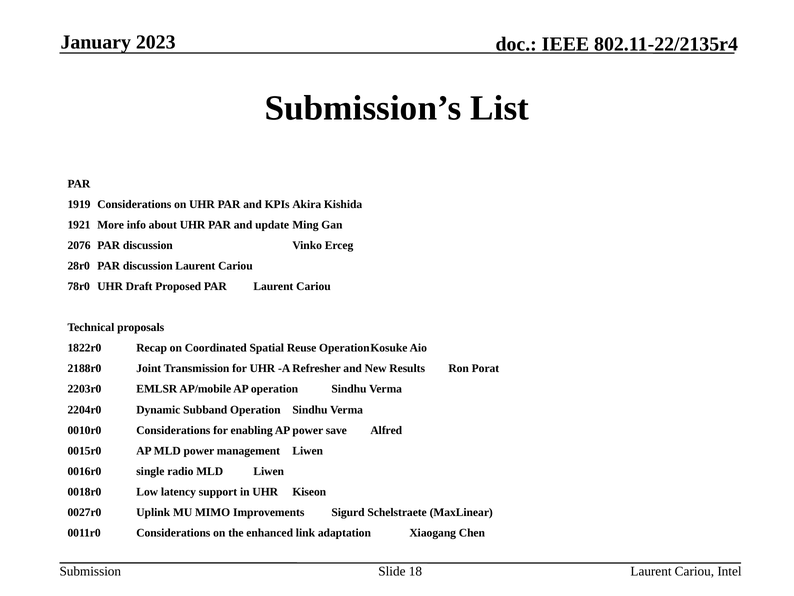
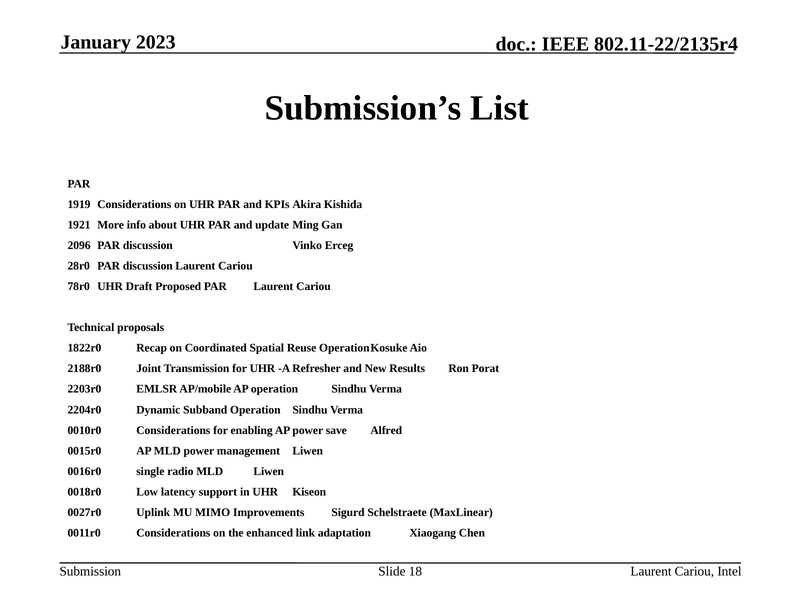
2076: 2076 -> 2096 (79, 245)
